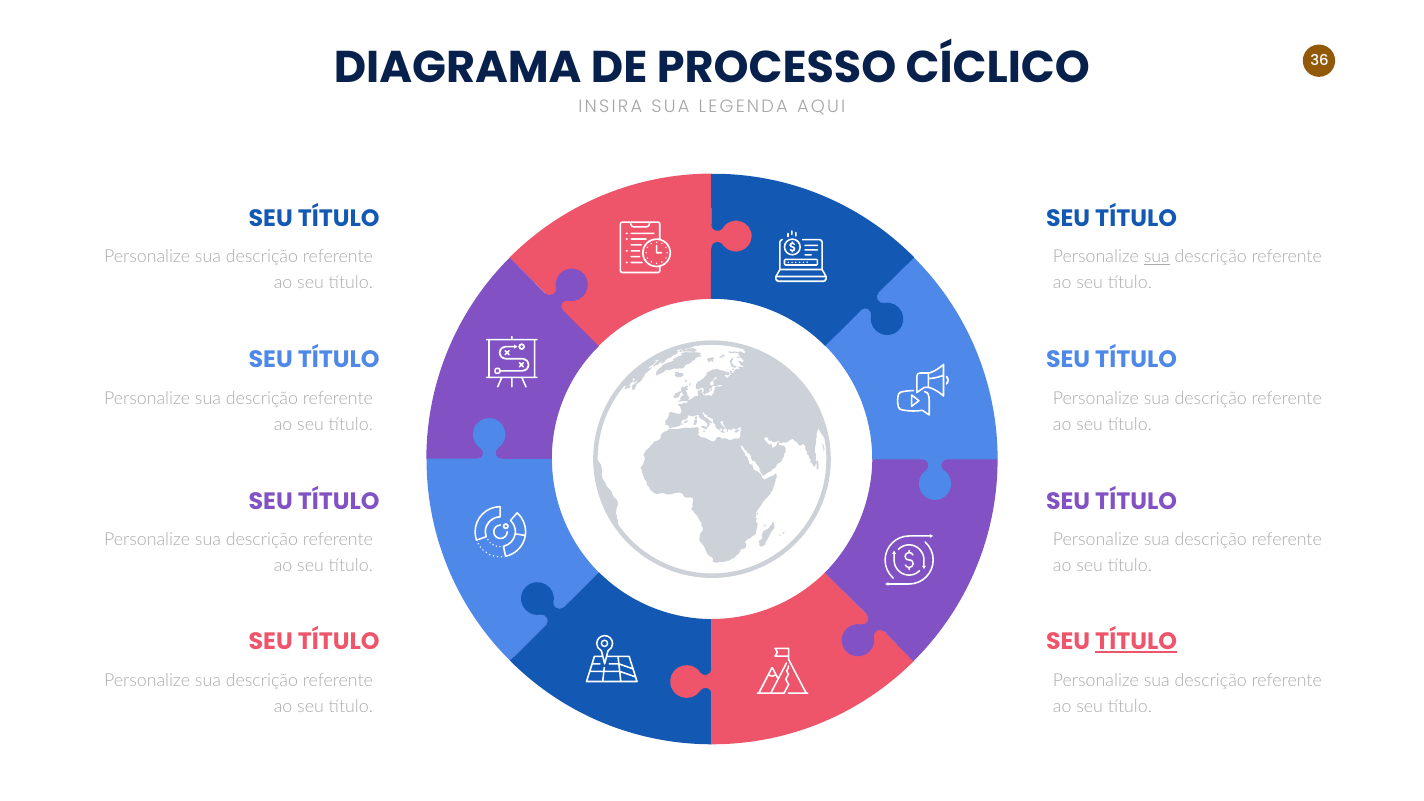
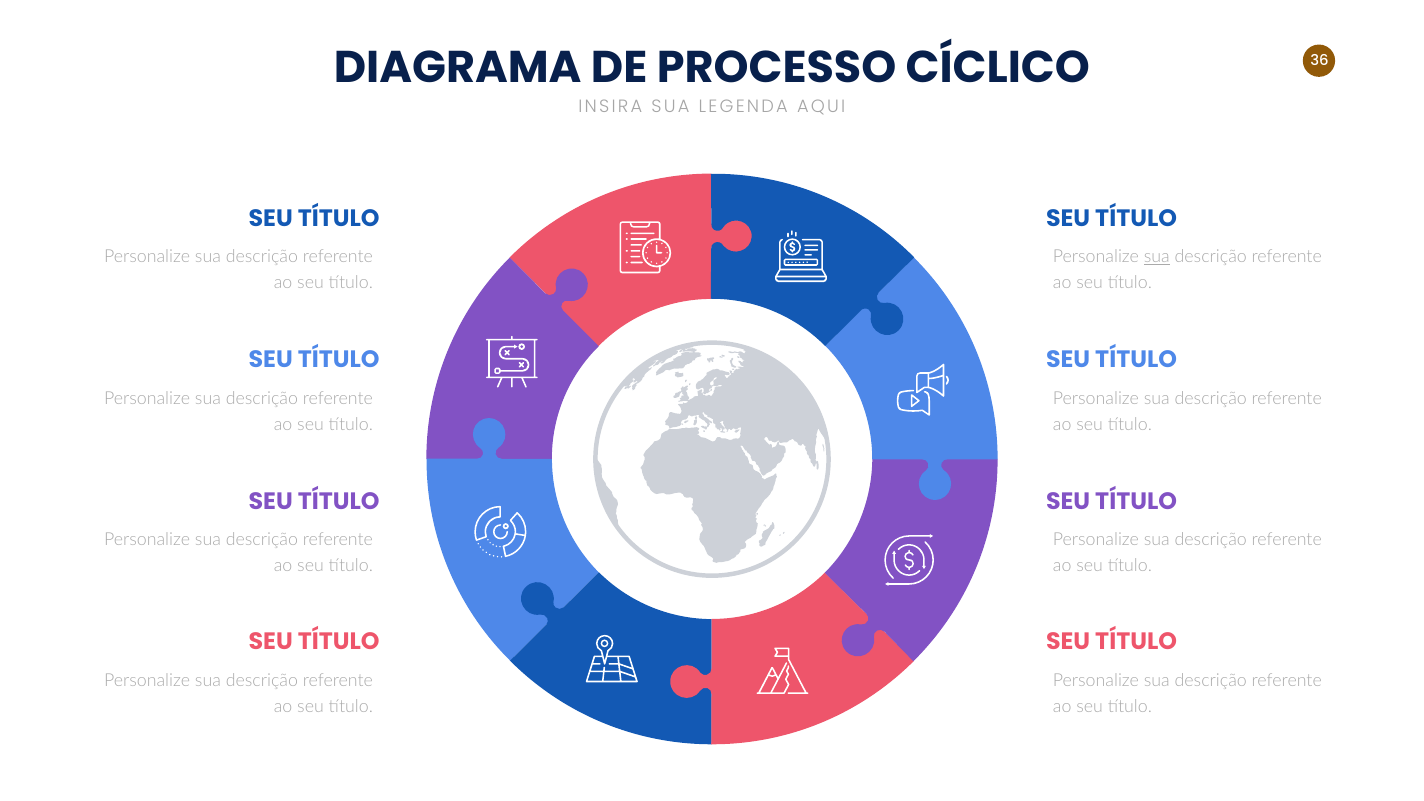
TÍTULO underline: present -> none (1136, 642)
